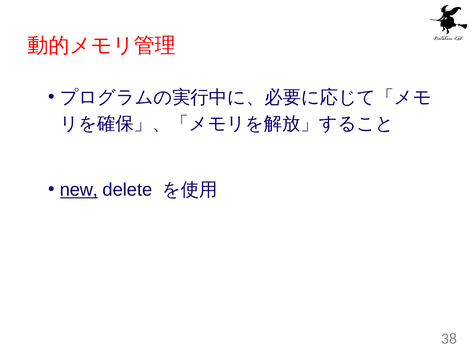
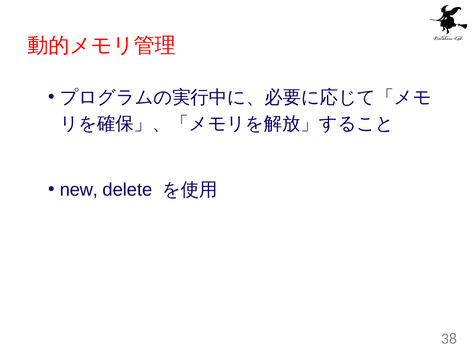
new underline: present -> none (79, 190)
